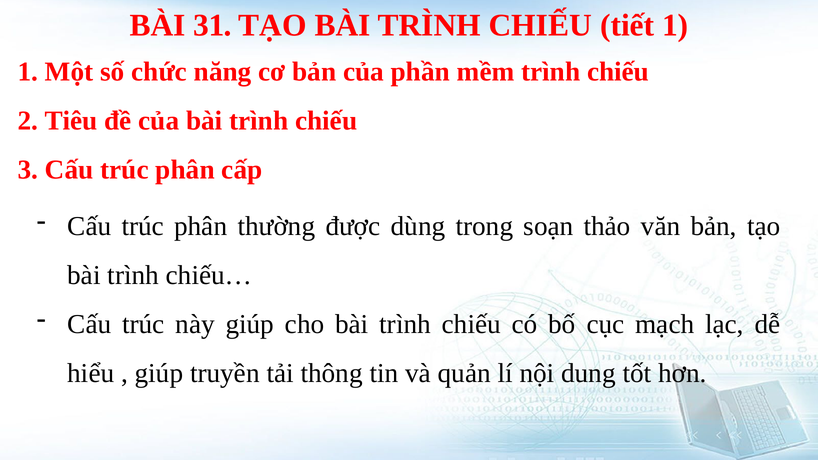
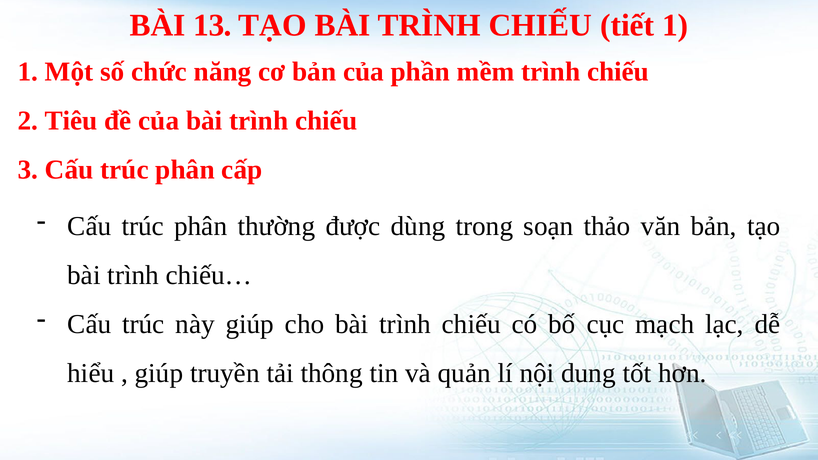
31: 31 -> 13 (212, 25)
